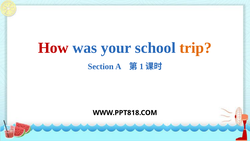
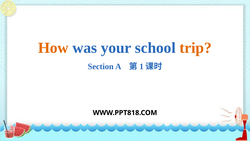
How colour: red -> orange (53, 48)
